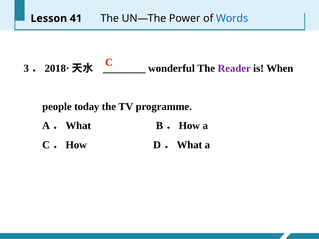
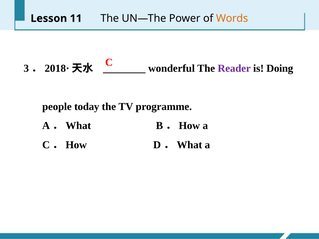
41: 41 -> 11 (76, 18)
Words colour: blue -> orange (232, 18)
When: When -> Doing (280, 68)
